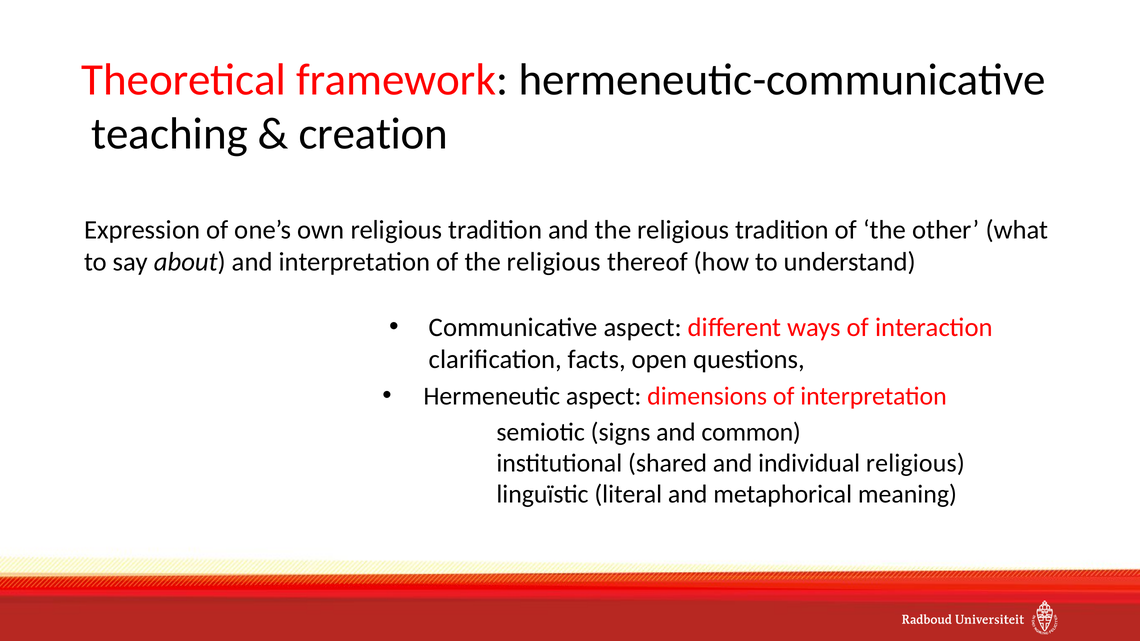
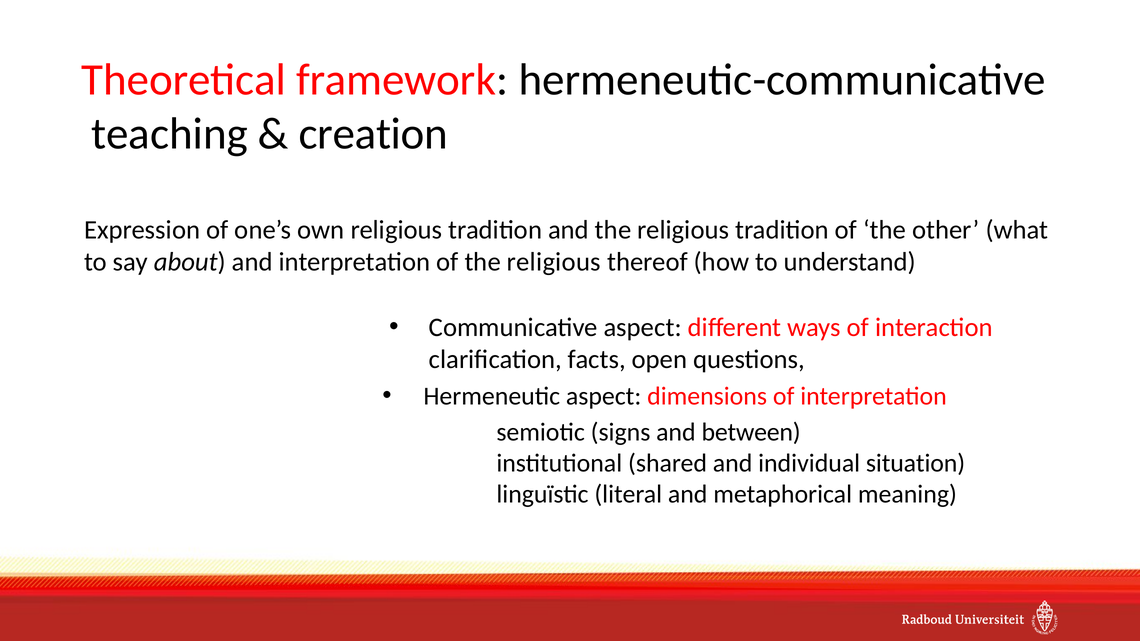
common: common -> between (751, 432)
individual religious: religious -> situation (916, 463)
